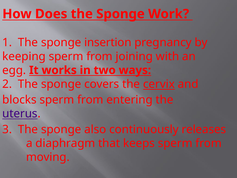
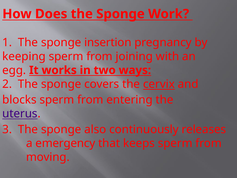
diaphragm: diaphragm -> emergency (65, 143)
